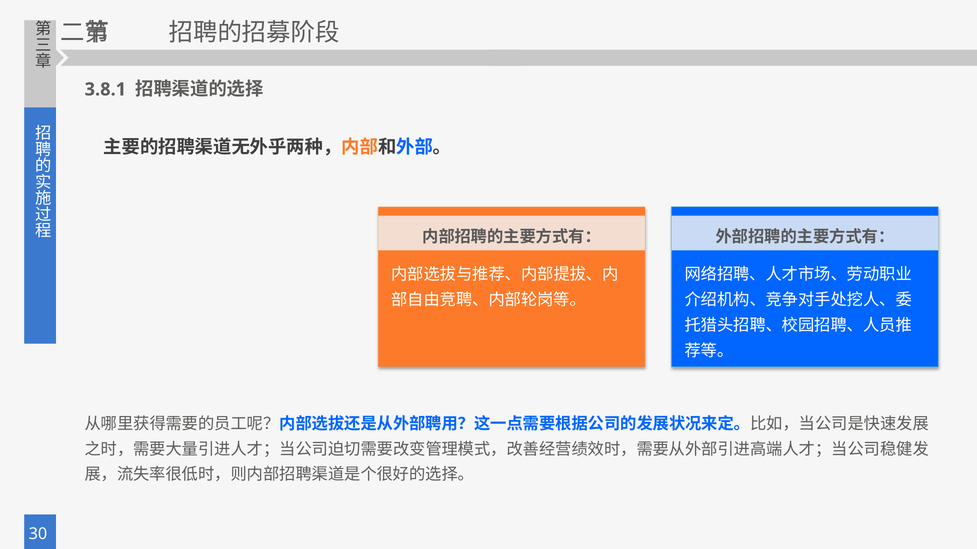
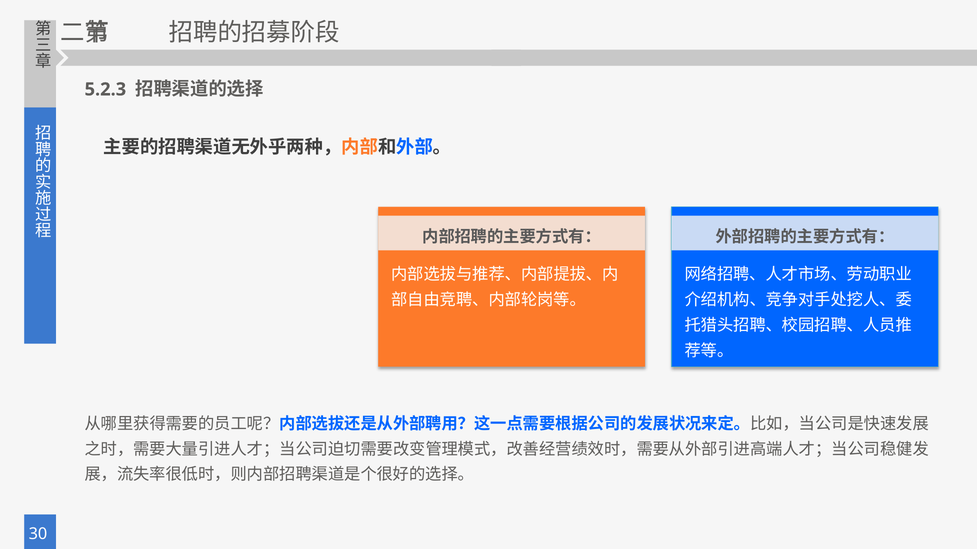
3.8.1: 3.8.1 -> 5.2.3 (105, 89)
